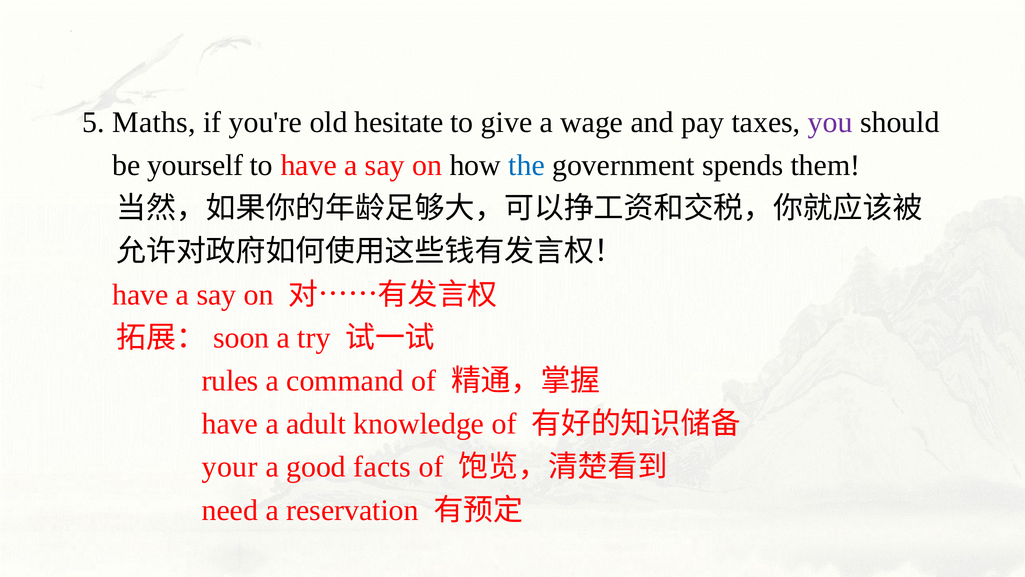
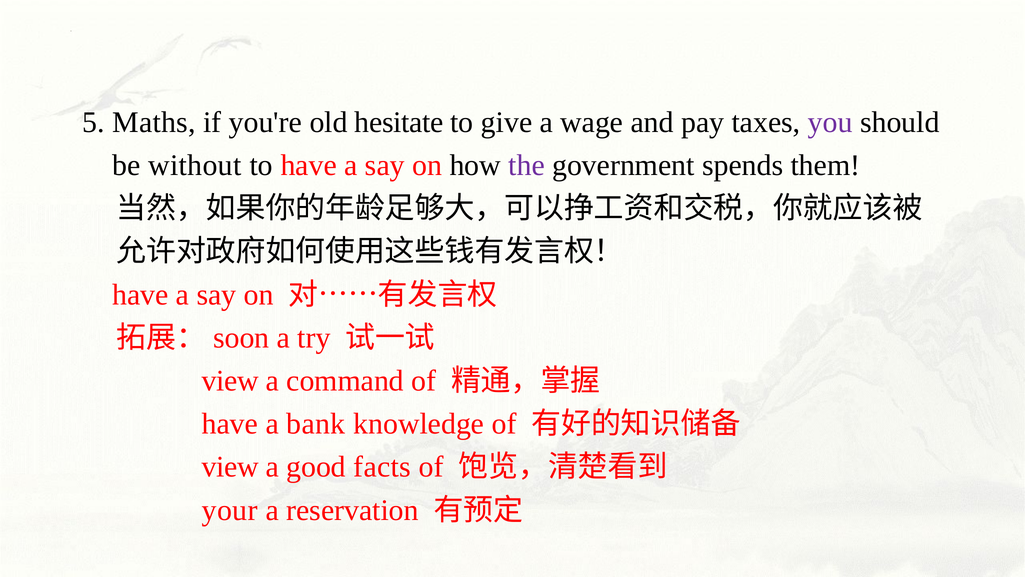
yourself: yourself -> without (195, 165)
the colour: blue -> purple (527, 165)
rules: rules -> view (230, 381)
adult: adult -> bank (316, 424)
your: your -> view (230, 467)
need: need -> your (230, 510)
